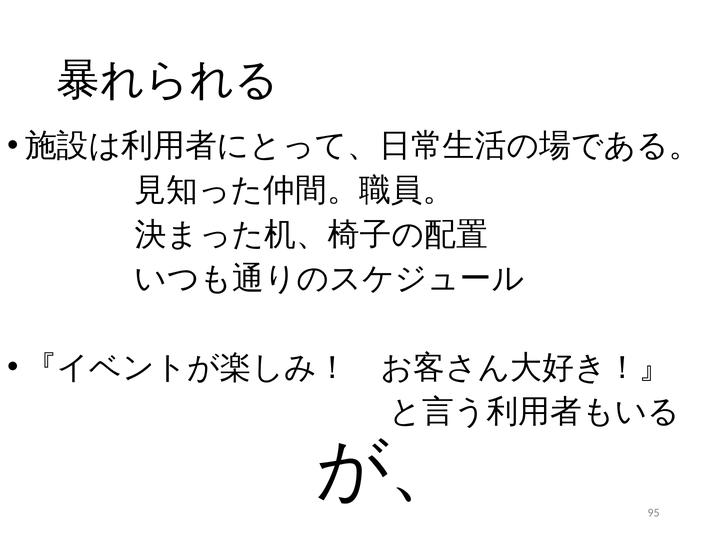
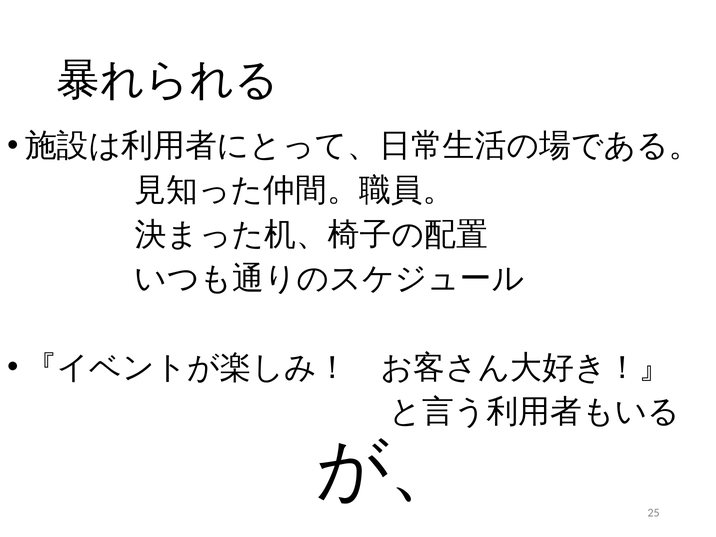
95: 95 -> 25 (654, 513)
